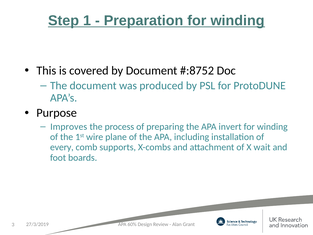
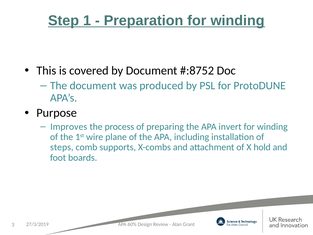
every: every -> steps (62, 147)
wait: wait -> hold (262, 147)
